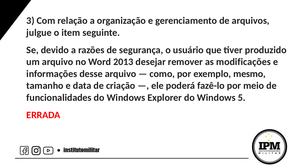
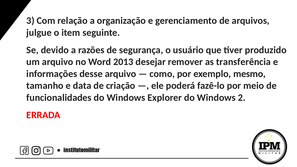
modificações: modificações -> transferência (243, 62)
5: 5 -> 2 (242, 98)
